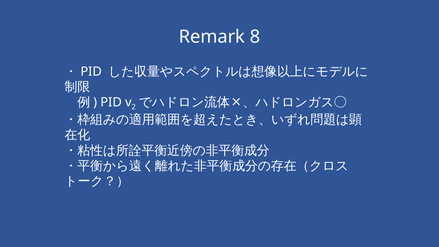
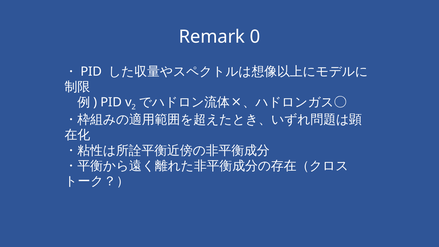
8: 8 -> 0 (255, 37)
